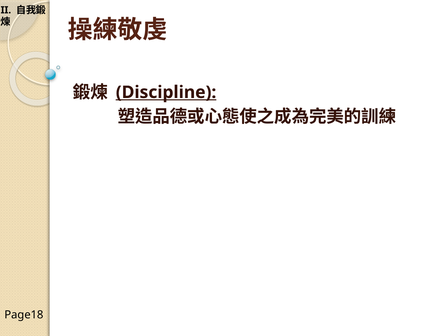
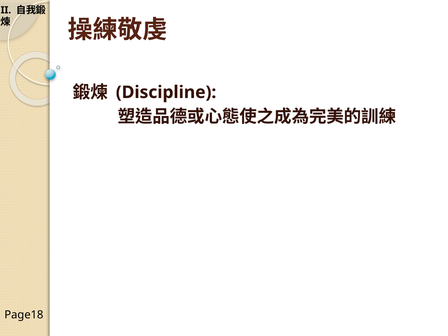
Discipline underline: present -> none (166, 92)
